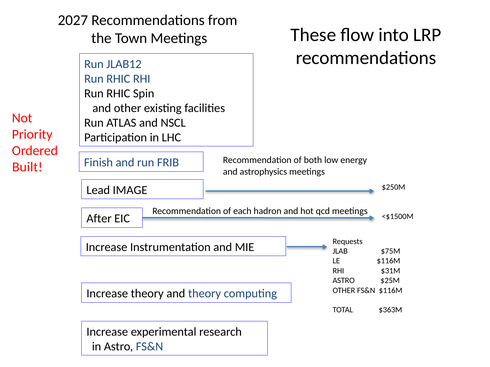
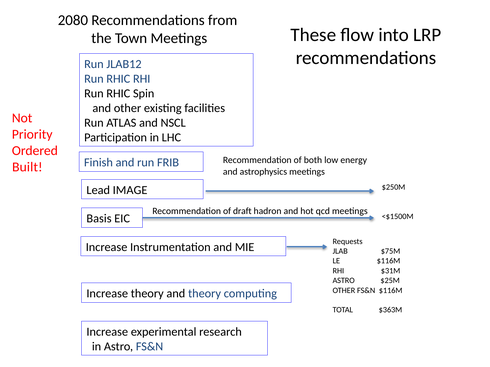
2027: 2027 -> 2080 (73, 20)
each: each -> draft (242, 211)
After: After -> Basis (99, 219)
